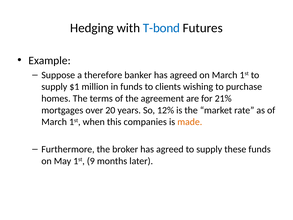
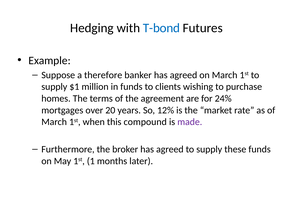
21%: 21% -> 24% (223, 98)
companies: companies -> compound (145, 122)
made colour: orange -> purple (190, 122)
9: 9 -> 1 (91, 161)
